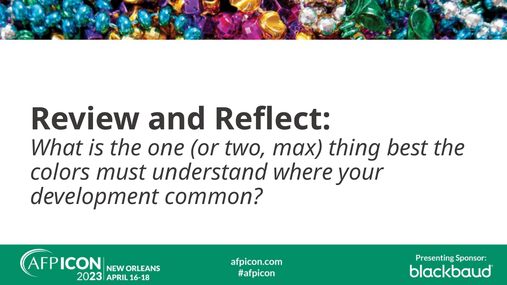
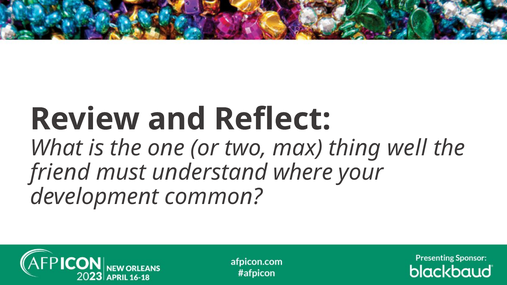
best: best -> well (407, 148)
colors: colors -> friend (60, 173)
